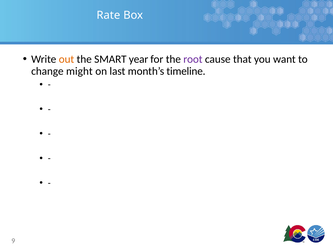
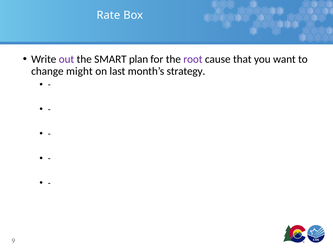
out colour: orange -> purple (66, 59)
year: year -> plan (139, 59)
timeline: timeline -> strategy (186, 71)
